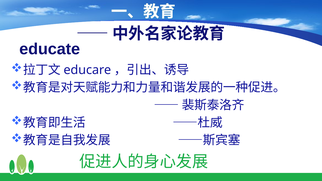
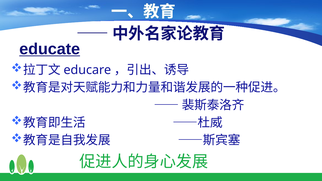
educate underline: none -> present (50, 49)
